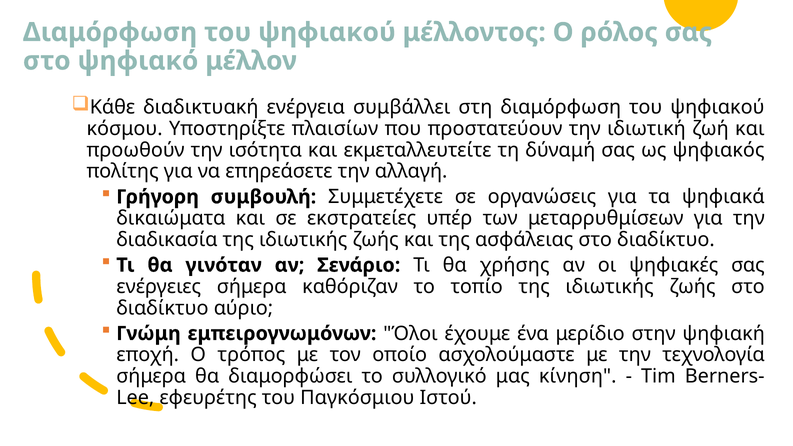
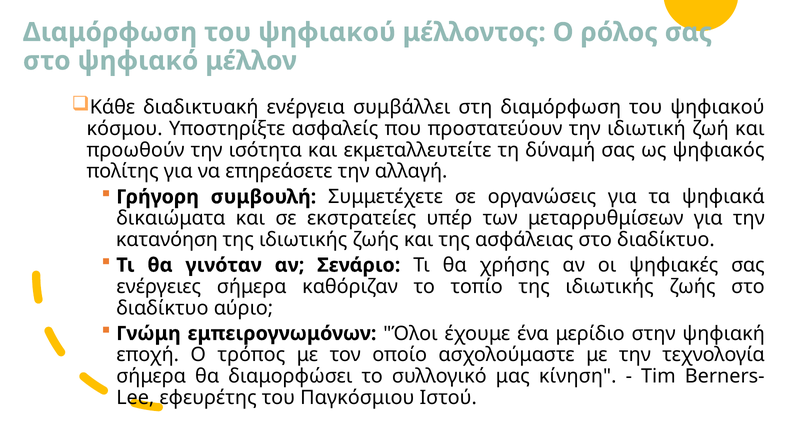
πλαισίων: πλαισίων -> ασφαλείς (335, 129)
διαδικασία: διαδικασία -> κατανόηση (167, 240)
